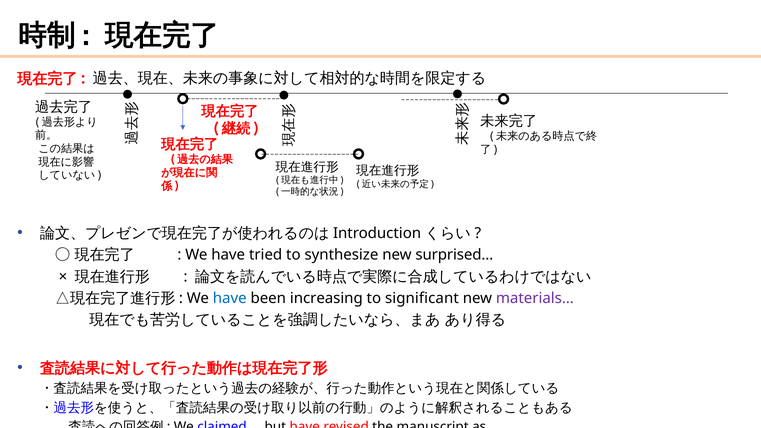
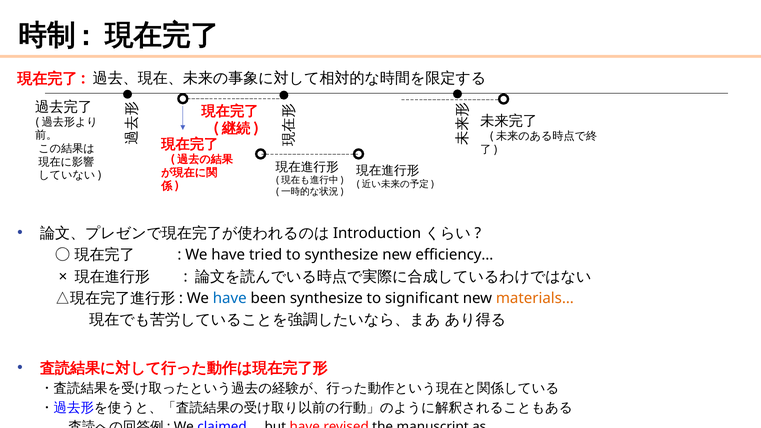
surprised…: surprised… -> efficiency… (454, 255)
been increasing: increasing -> synthesize (326, 298)
materials… colour: purple -> orange (535, 298)
